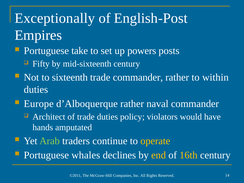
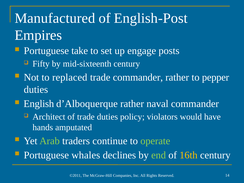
Exceptionally: Exceptionally -> Manufactured (55, 18)
powers: powers -> engage (142, 51)
sixteenth: sixteenth -> replaced (70, 77)
within: within -> pepper (216, 77)
Europe: Europe -> English (39, 104)
operate colour: yellow -> light green (155, 141)
end colour: yellow -> light green (159, 155)
